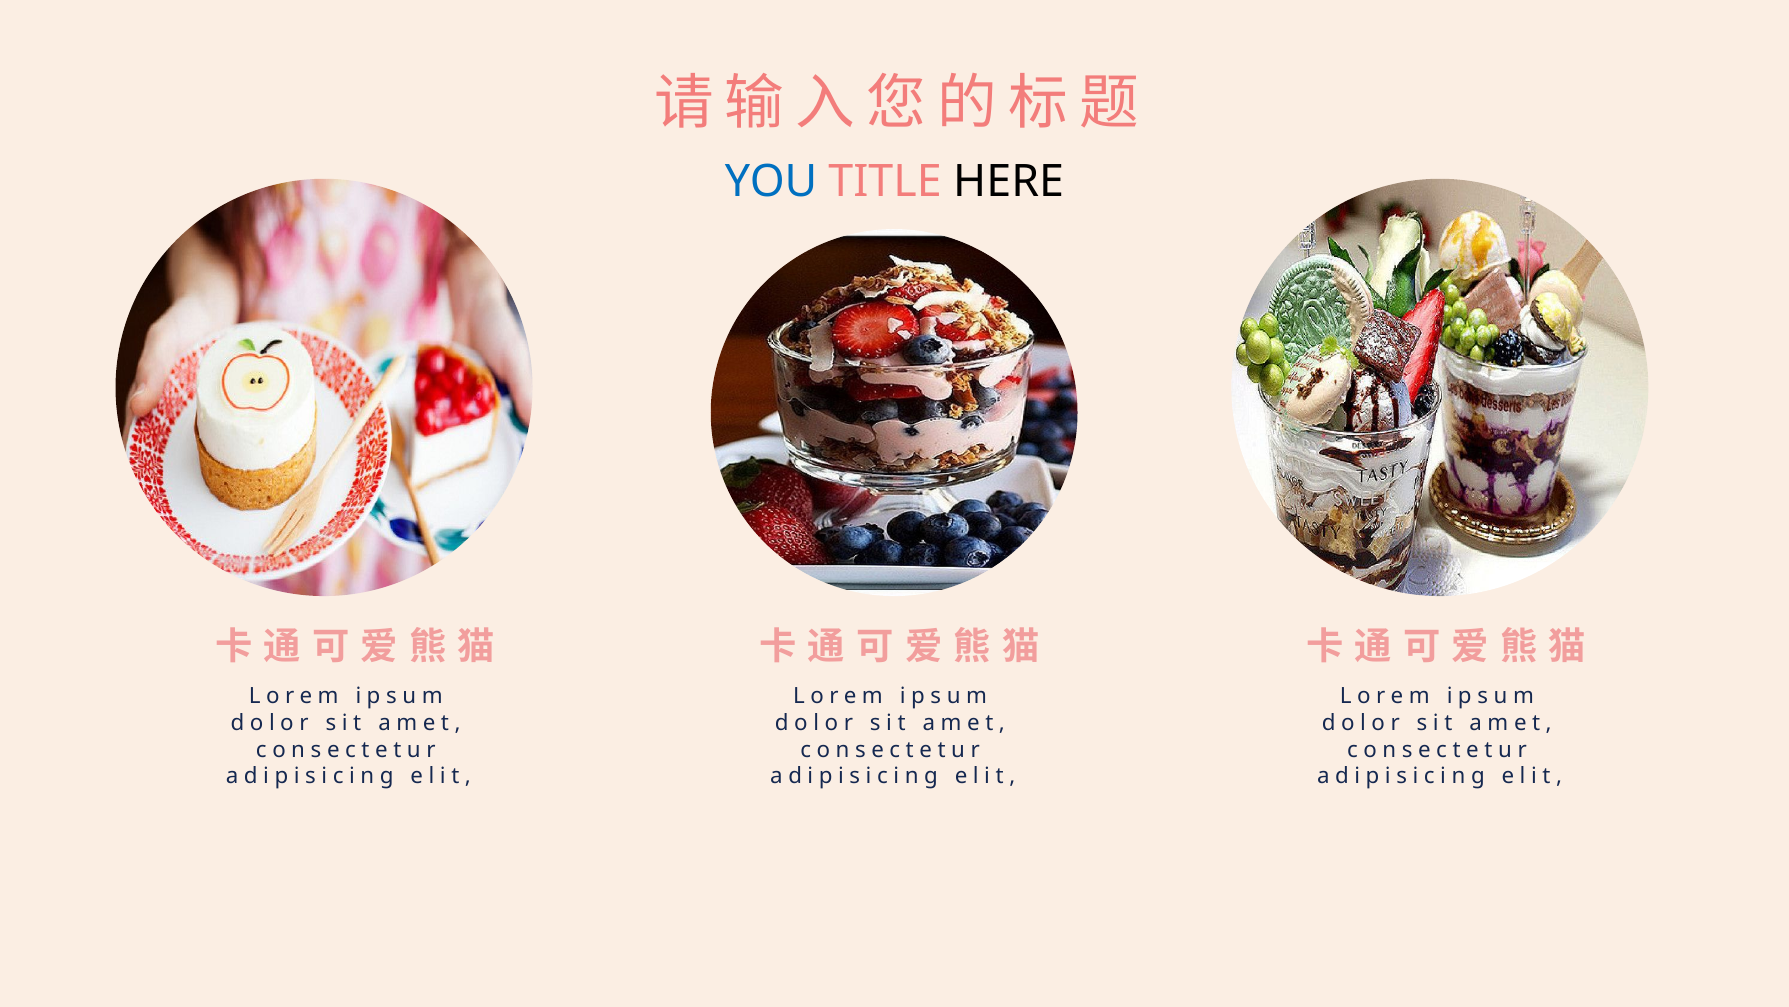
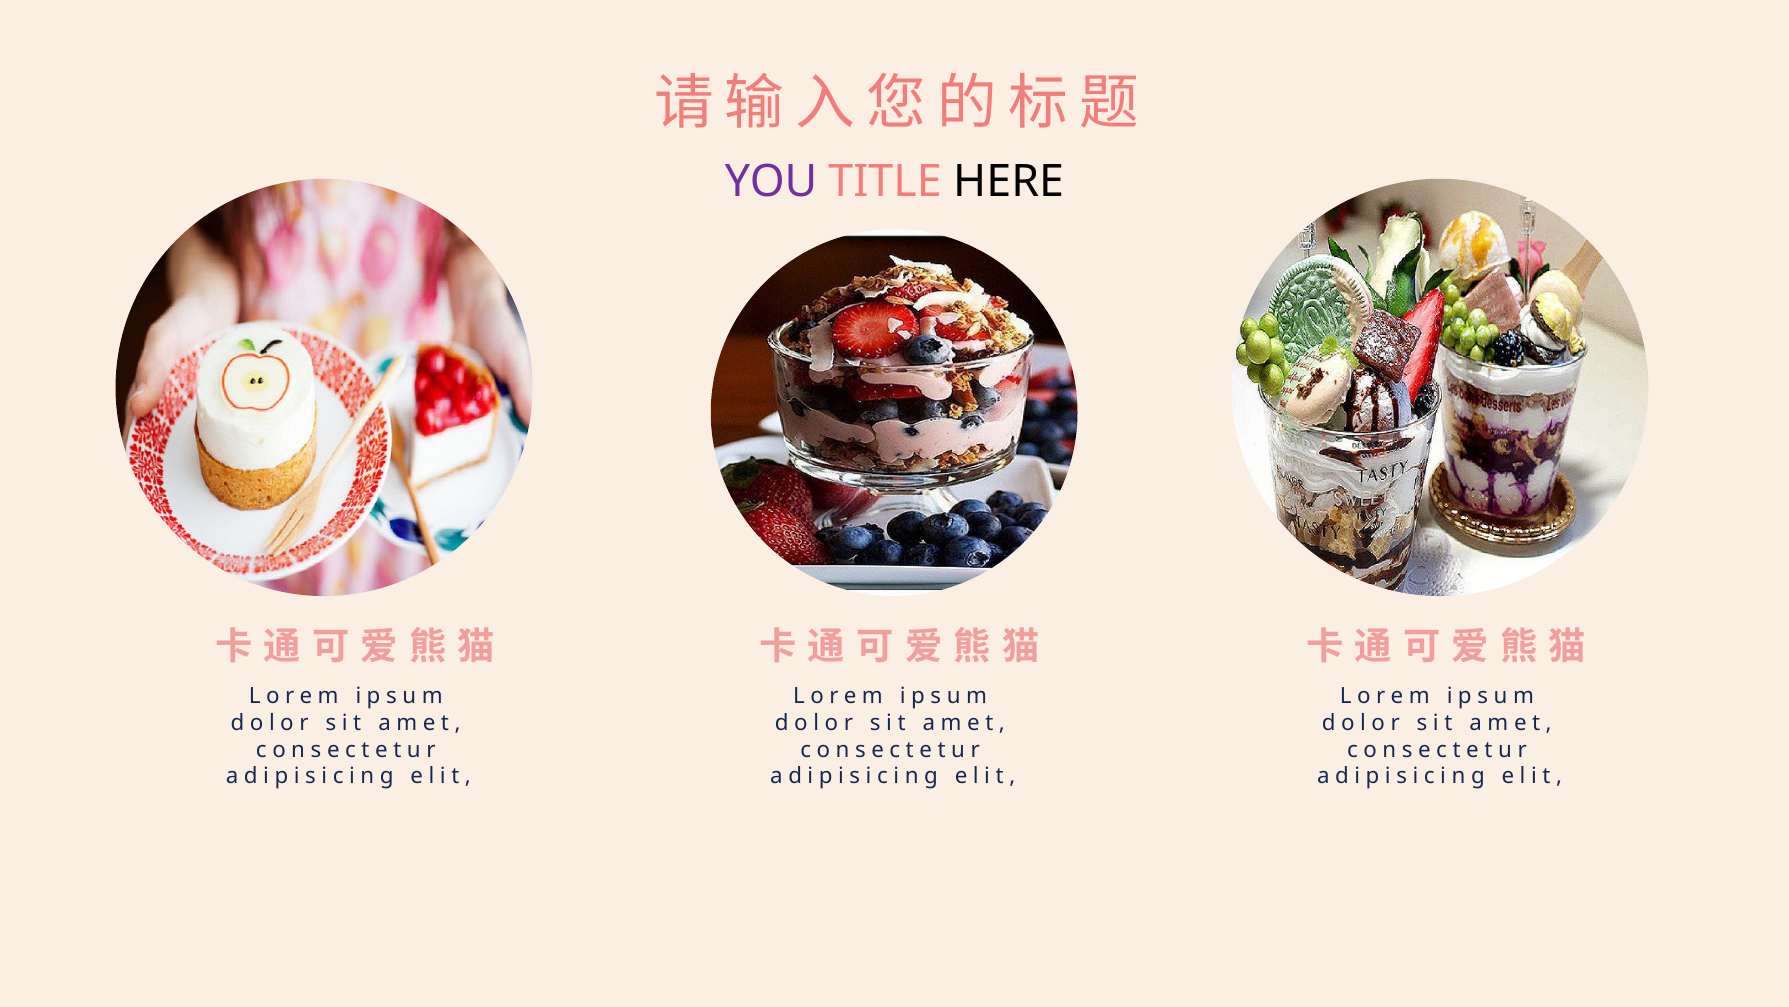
YOU colour: blue -> purple (771, 181)
